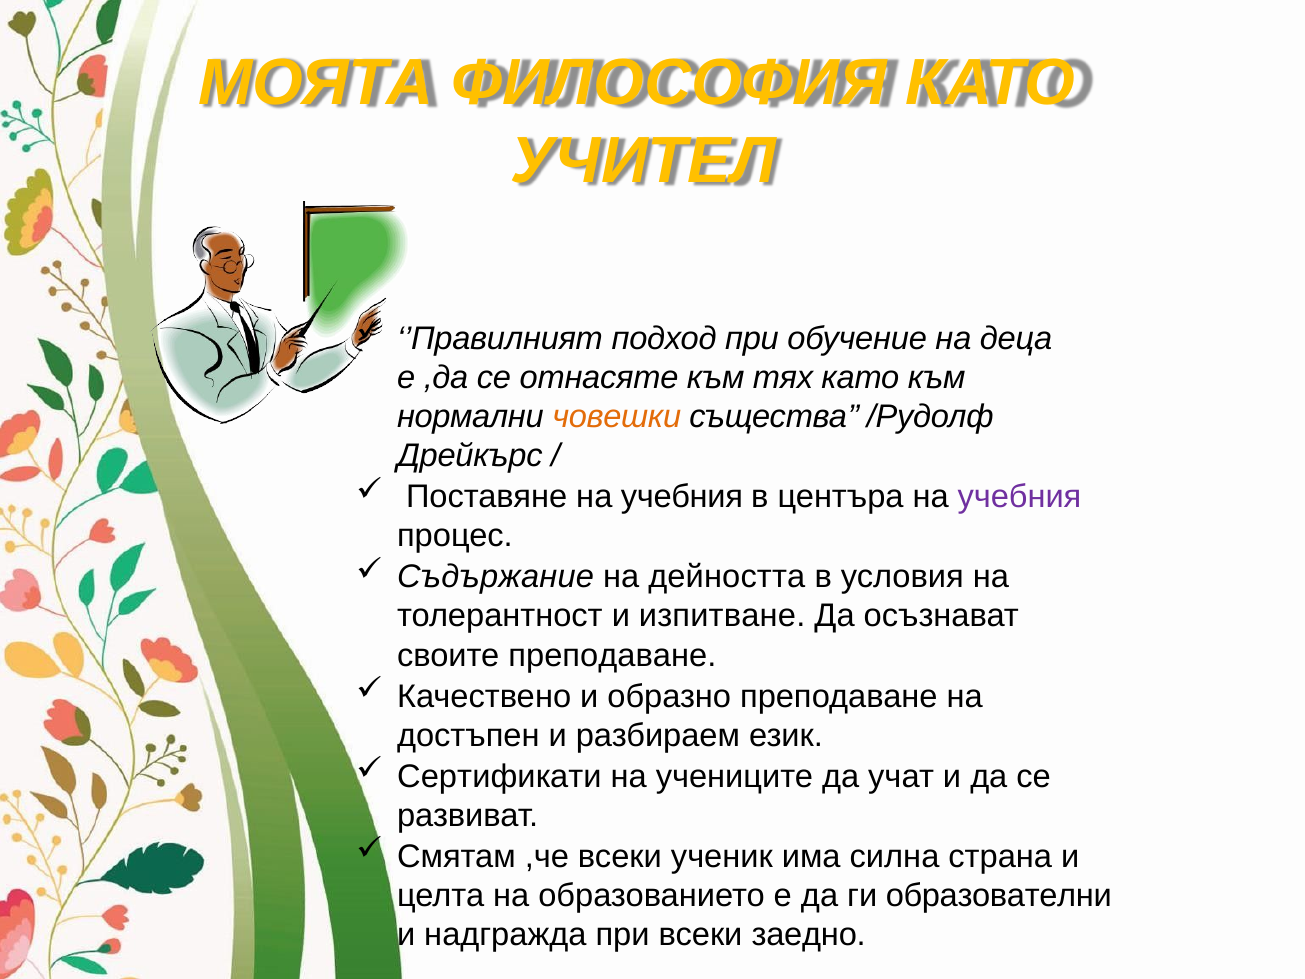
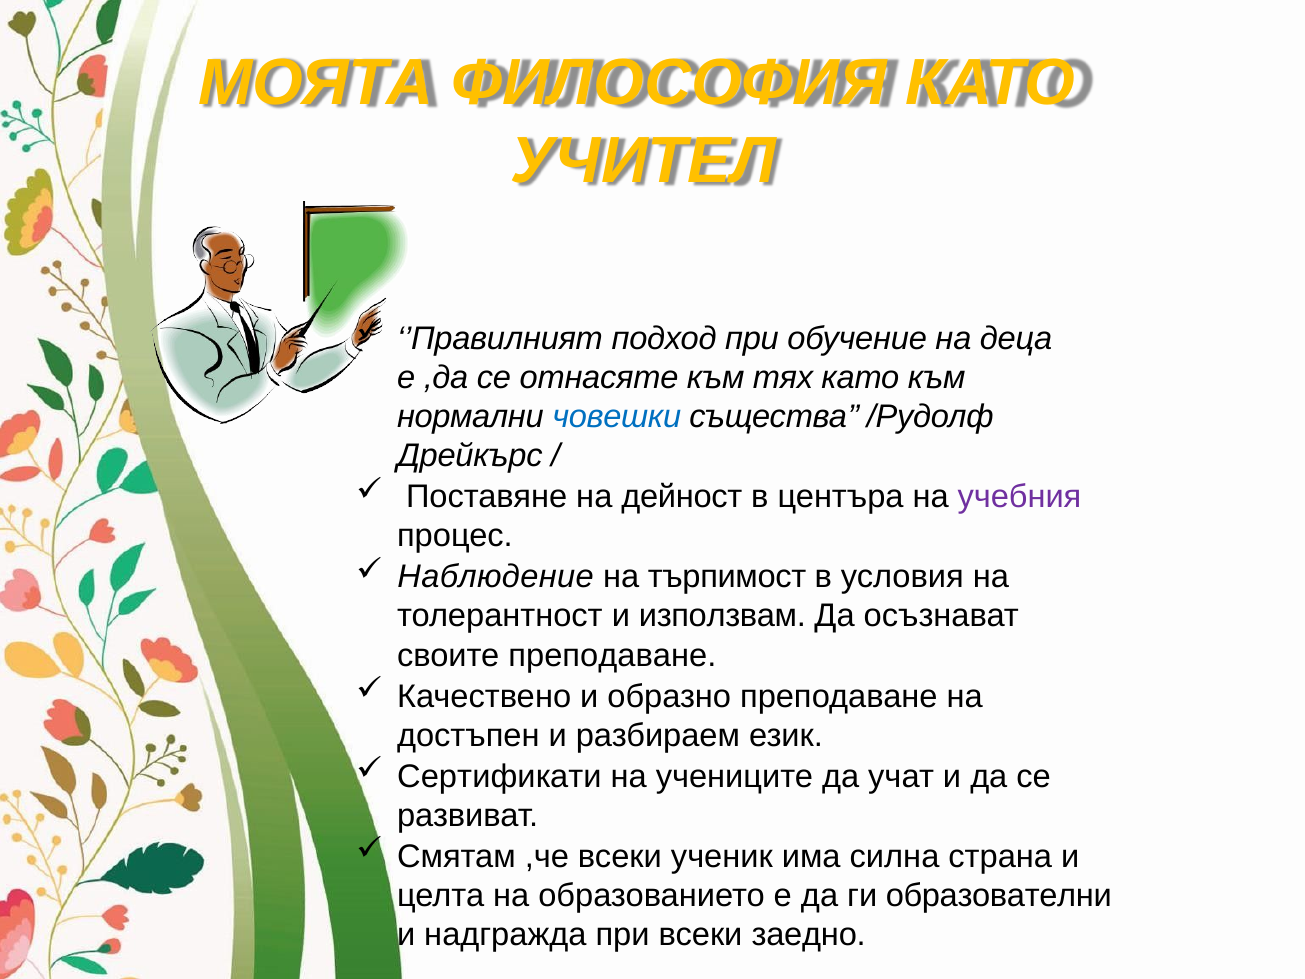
човешки colour: orange -> blue (617, 417)
Поставяне на учебния: учебния -> дейност (682, 497)
Съдържание: Съдържание -> Наблюдение (496, 577)
дейността: дейността -> търпимост (727, 577)
изпитване: изпитване -> използвам (722, 616)
